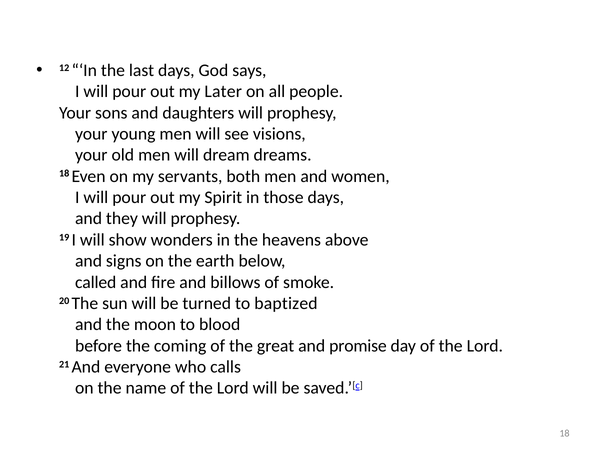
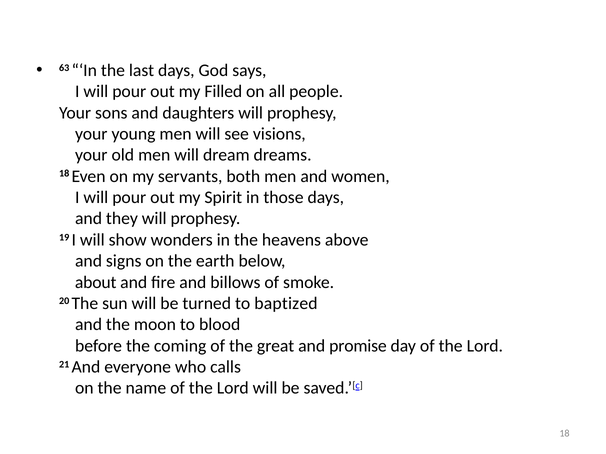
12: 12 -> 63 (64, 68)
Later: Later -> Filled (223, 92)
called: called -> about (96, 283)
